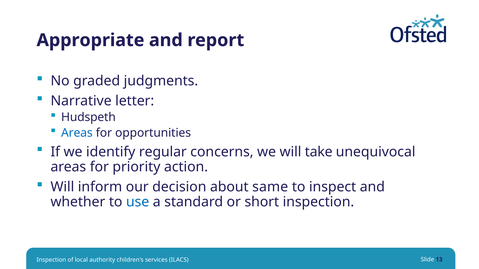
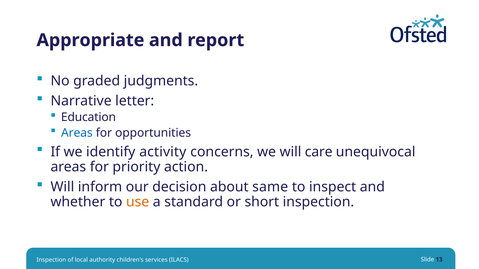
Hudspeth: Hudspeth -> Education (88, 118)
regular: regular -> activity (163, 152)
take: take -> care (319, 152)
use colour: blue -> orange (138, 202)
